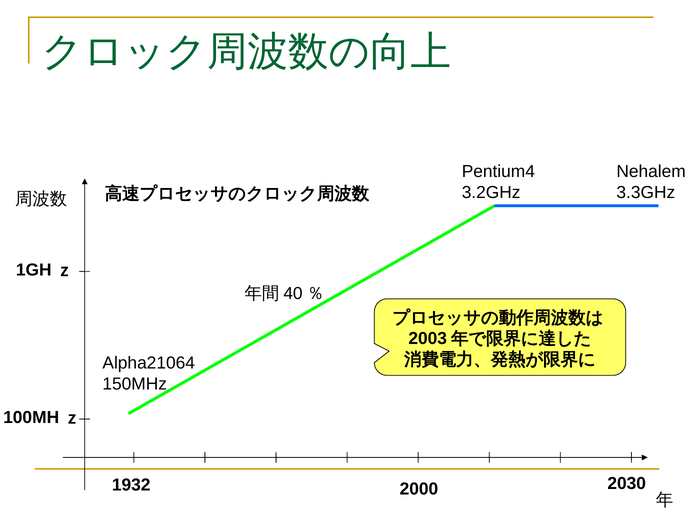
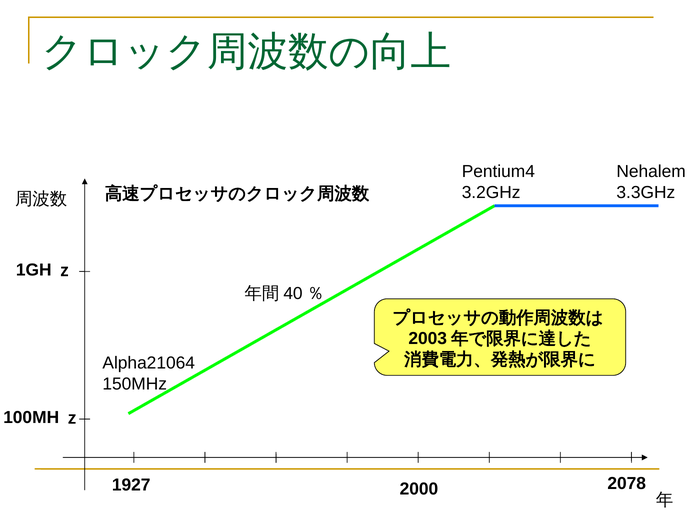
1932: 1932 -> 1927 (131, 484)
2030: 2030 -> 2078 (627, 483)
